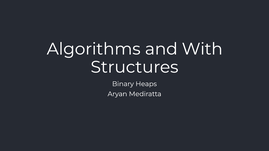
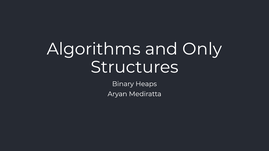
With: With -> Only (202, 49)
